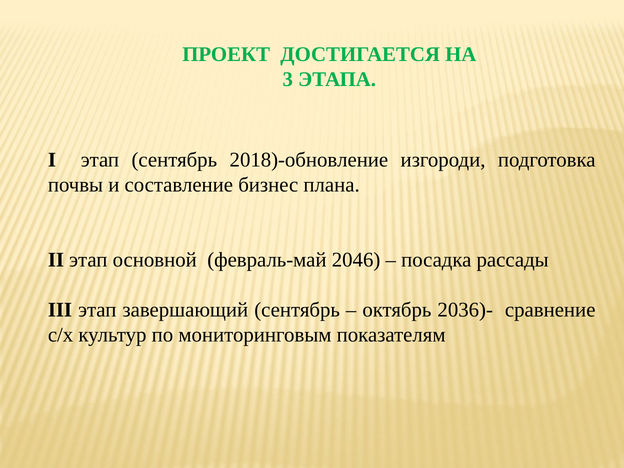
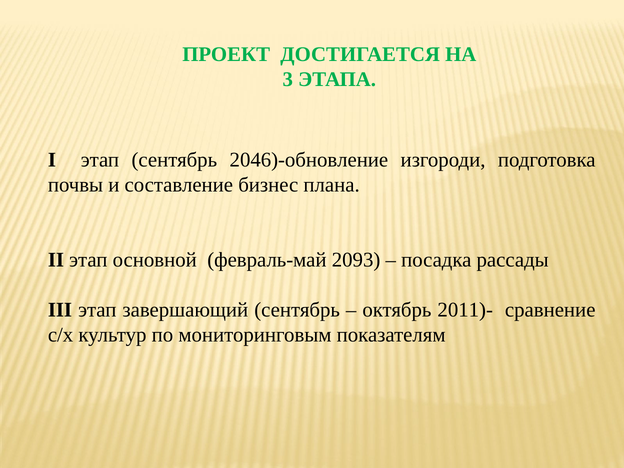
2018)-обновление: 2018)-обновление -> 2046)-обновление (309, 160)
2046: 2046 -> 2093 (356, 260)
2036)-: 2036)- -> 2011)- (465, 310)
